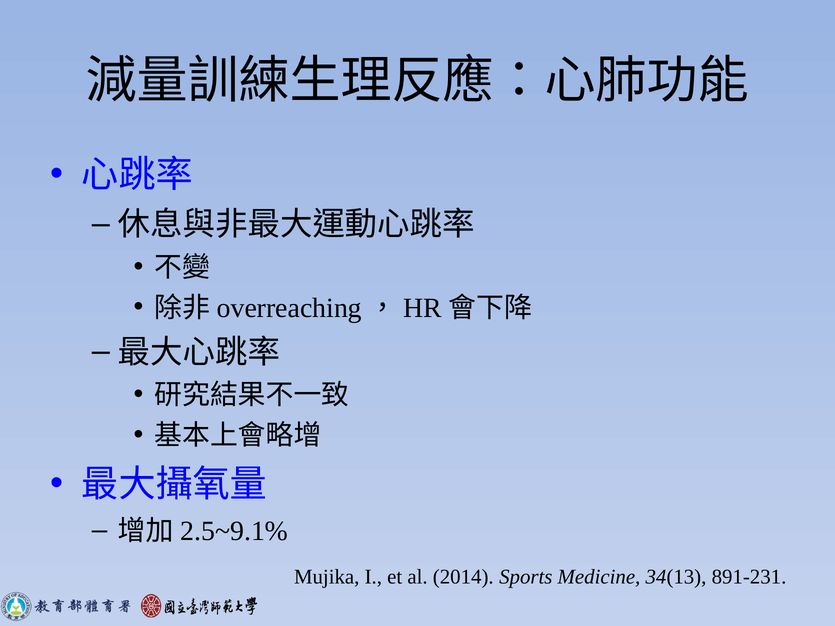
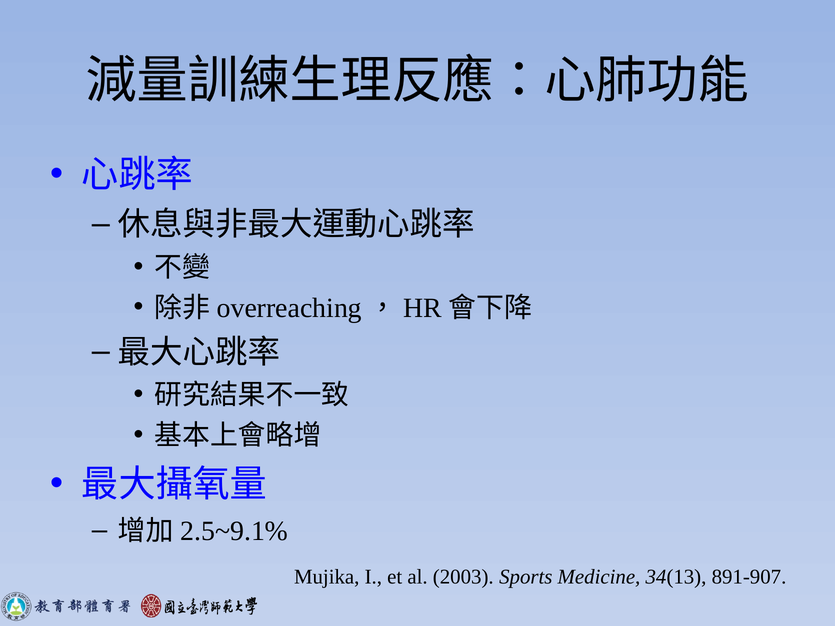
2014: 2014 -> 2003 (463, 577)
891-231: 891-231 -> 891-907 (749, 577)
